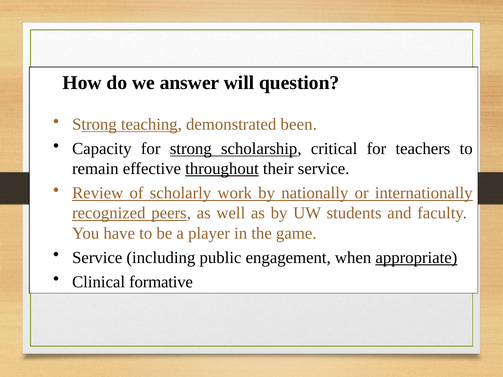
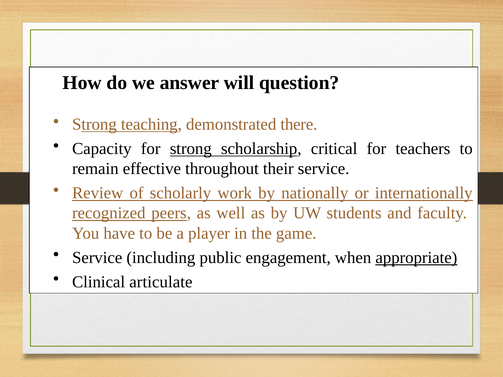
been: been -> there (299, 124)
throughout underline: present -> none (222, 169)
formative: formative -> articulate (161, 282)
